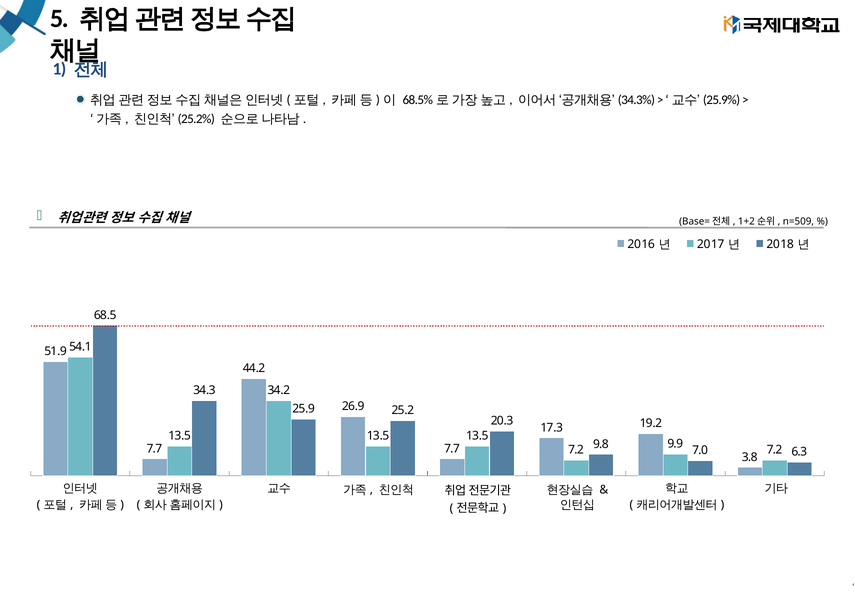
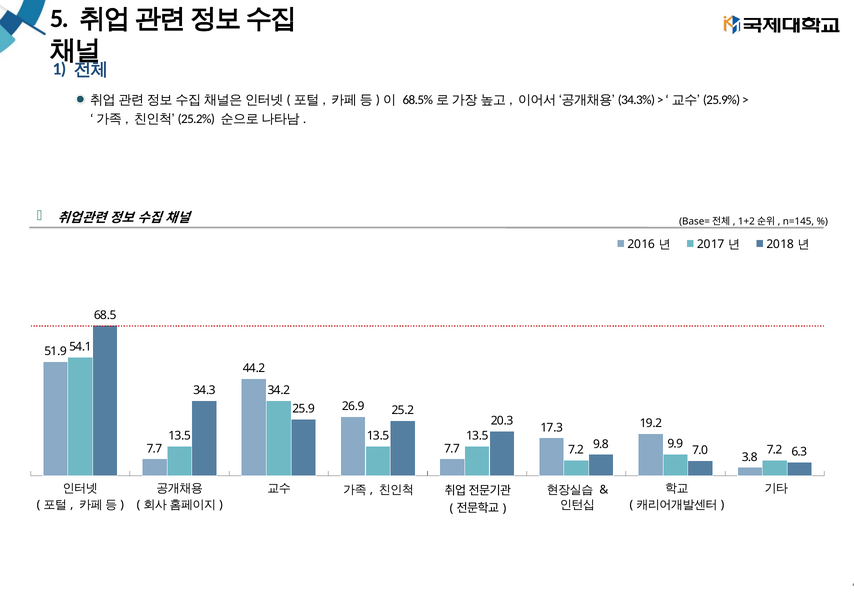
n=509: n=509 -> n=145 (798, 221)
